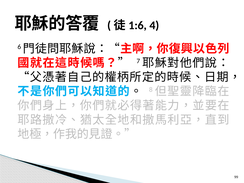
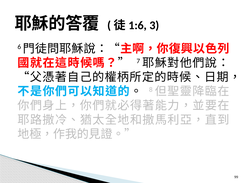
4: 4 -> 3 (154, 25)
